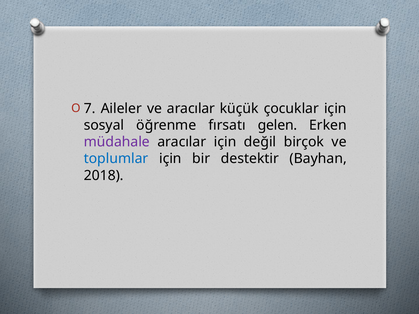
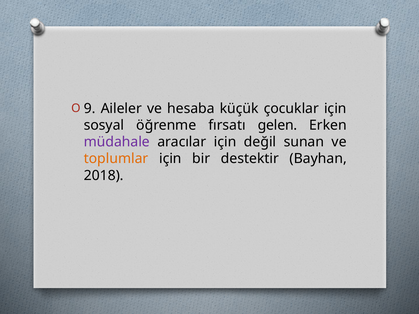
7: 7 -> 9 (90, 109)
ve aracılar: aracılar -> hesaba (191, 109)
birçok: birçok -> sunan (304, 142)
toplumlar colour: blue -> orange (116, 159)
